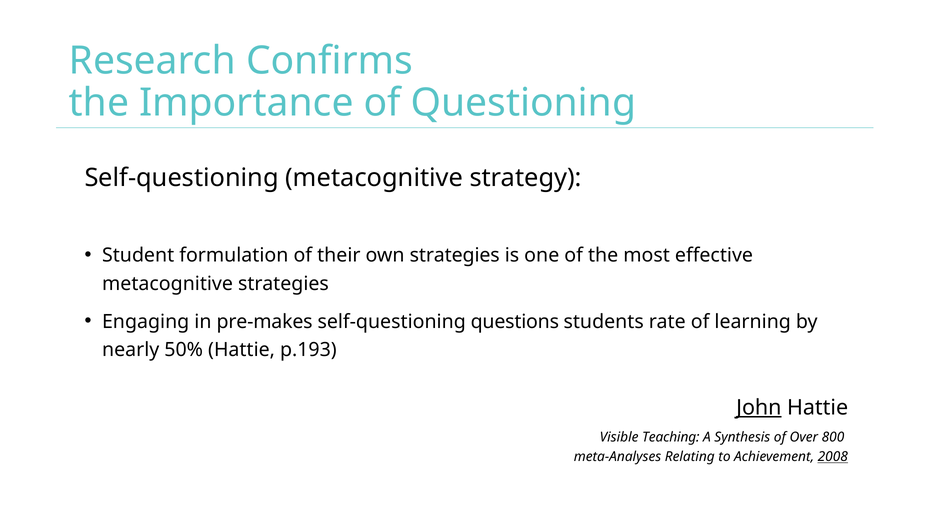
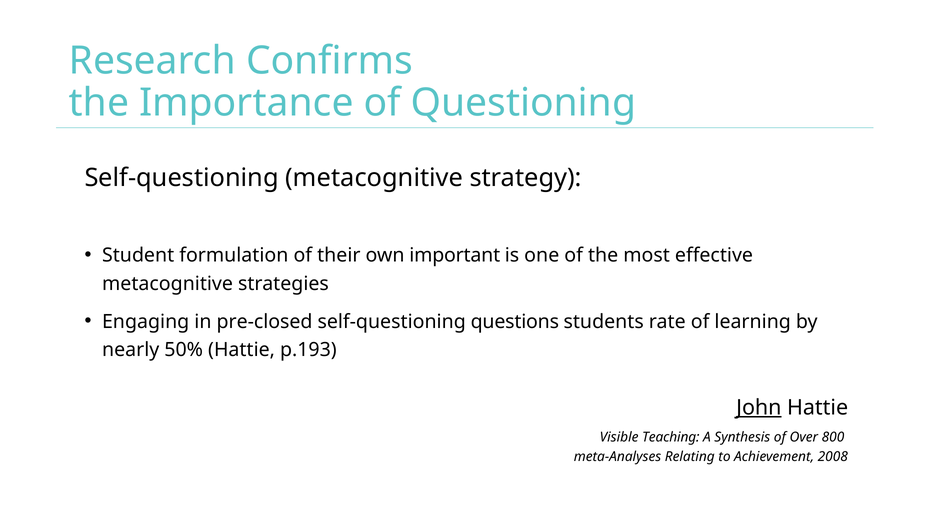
own strategies: strategies -> important (455, 255)
pre-makes: pre-makes -> pre-closed (265, 321)
2008 underline: present -> none (833, 457)
